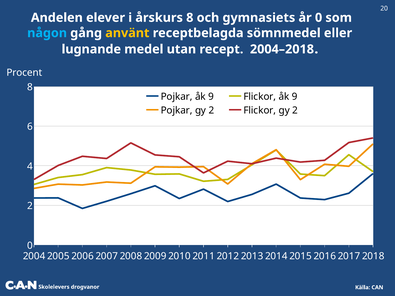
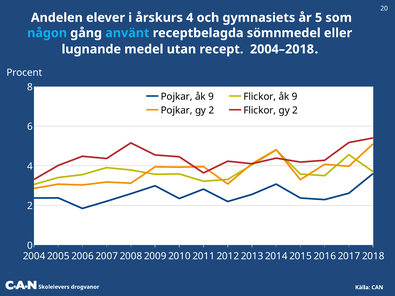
årskurs 8: 8 -> 4 (190, 18)
år 0: 0 -> 5 (319, 18)
använt colour: yellow -> light blue (127, 33)
